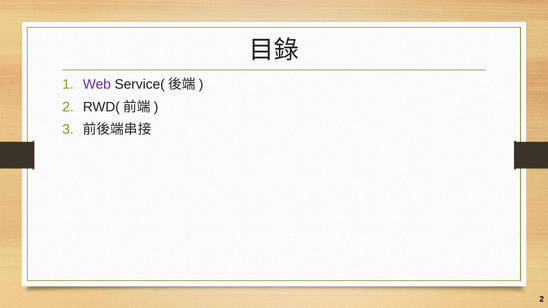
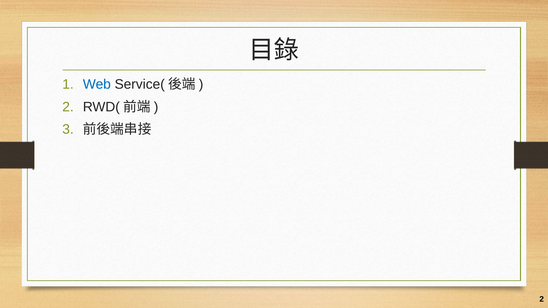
Web colour: purple -> blue (97, 84)
